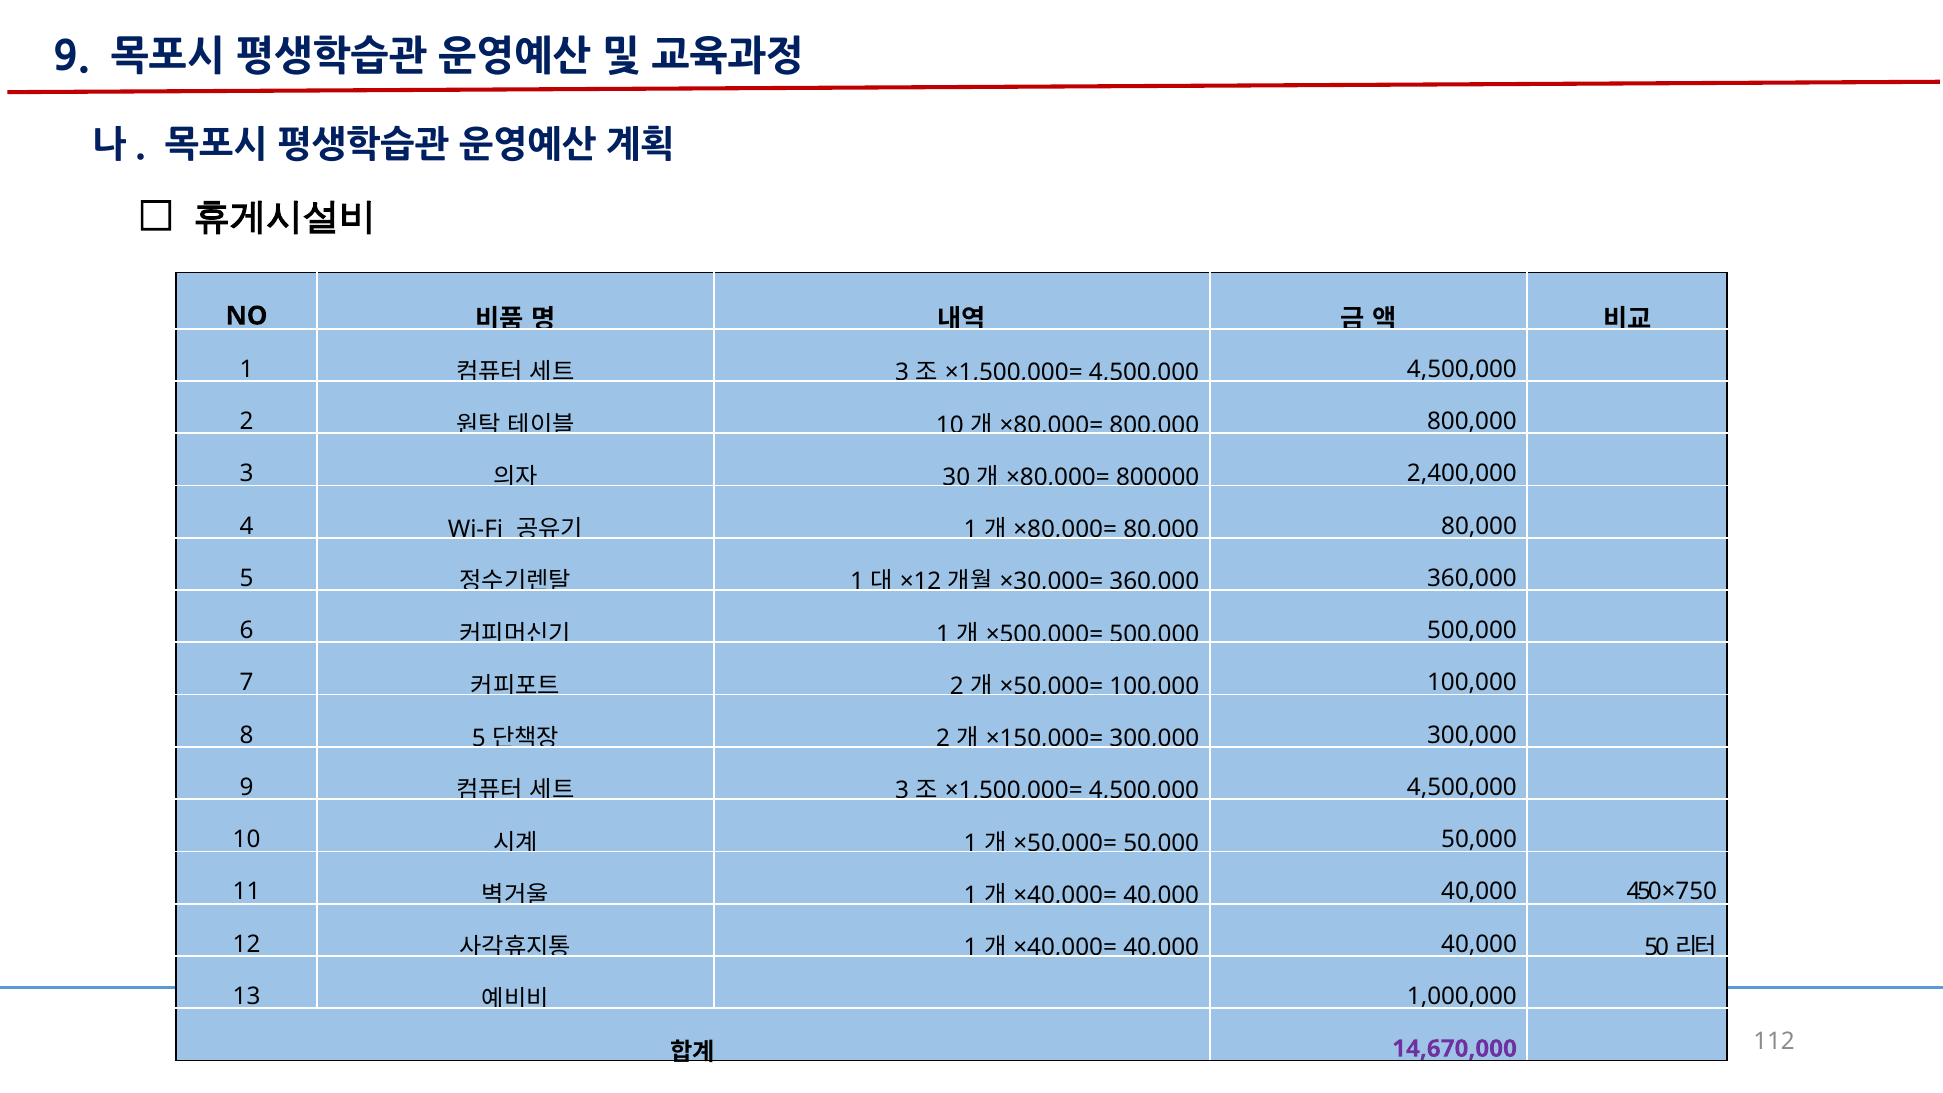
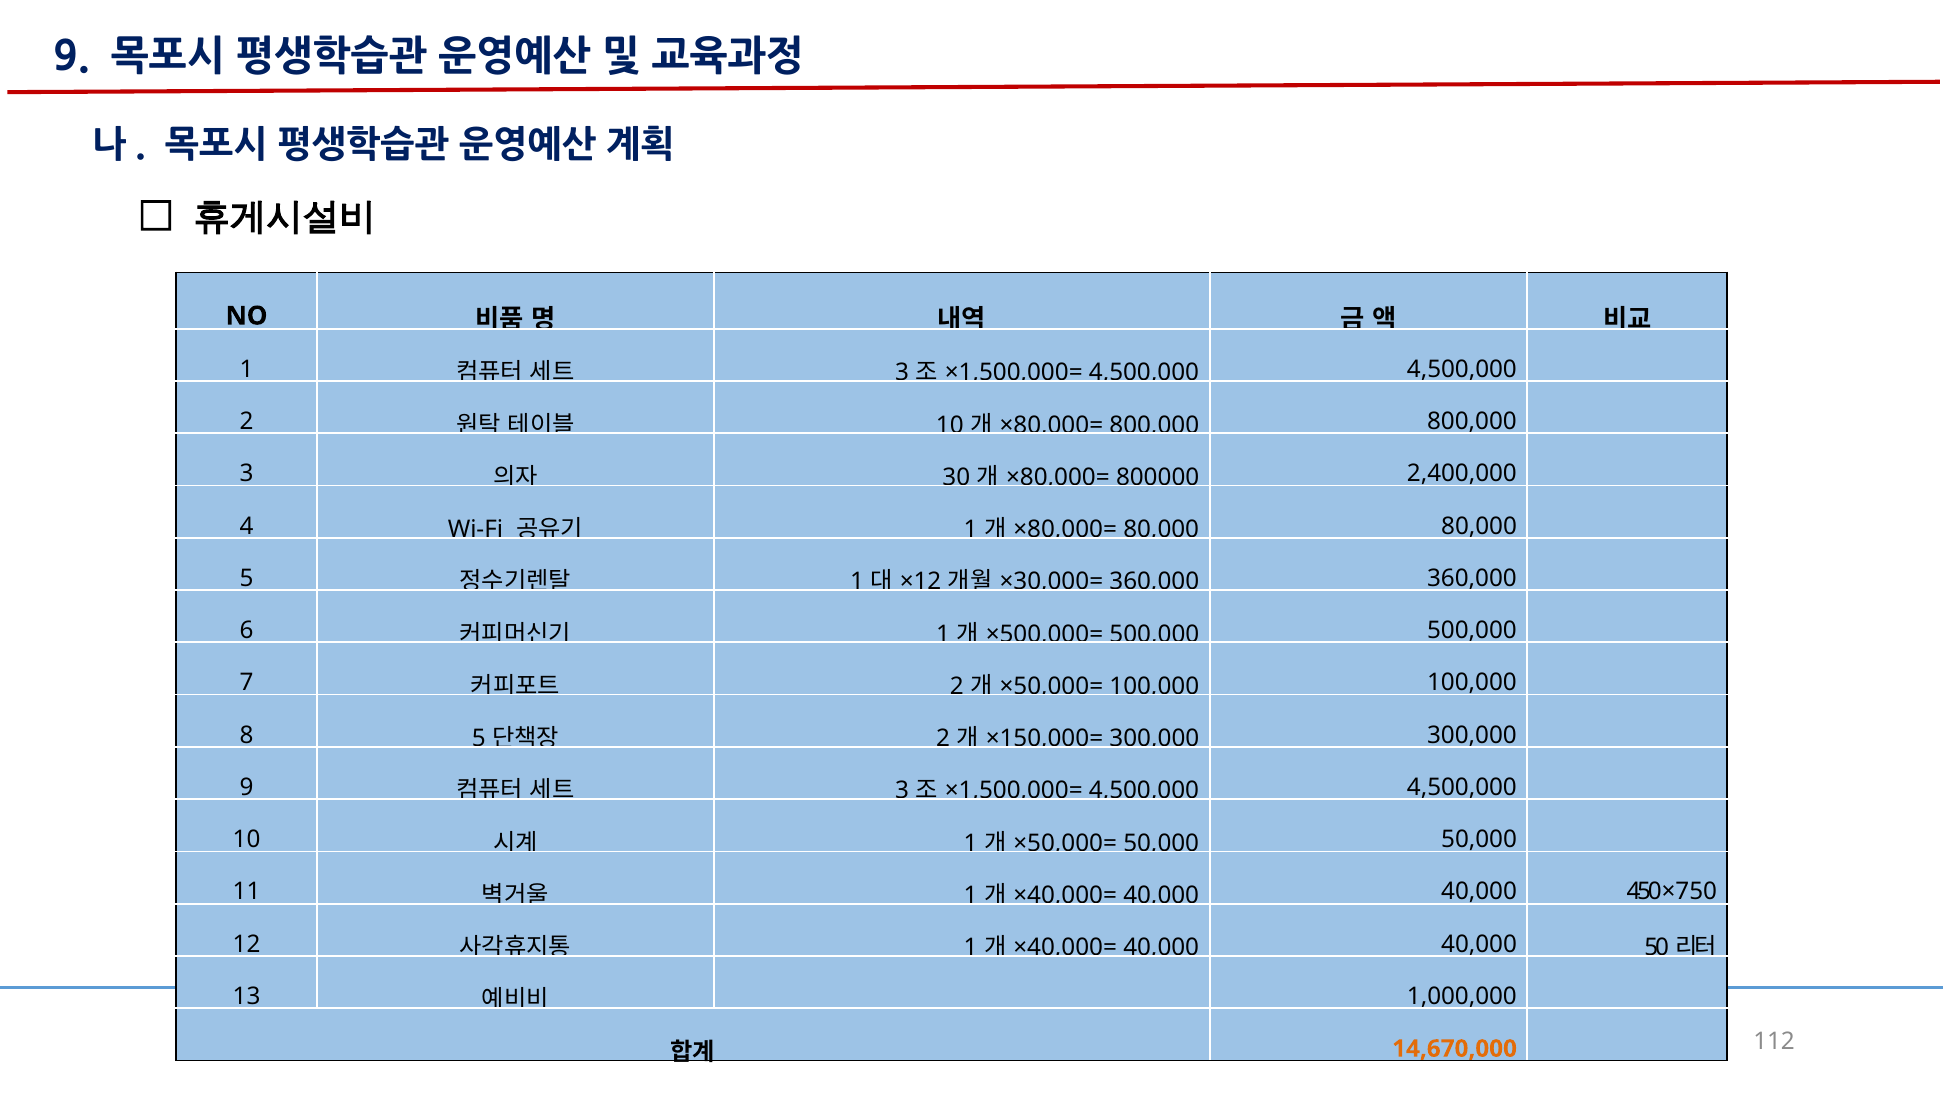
14,670,000 colour: purple -> orange (1455, 1049)
